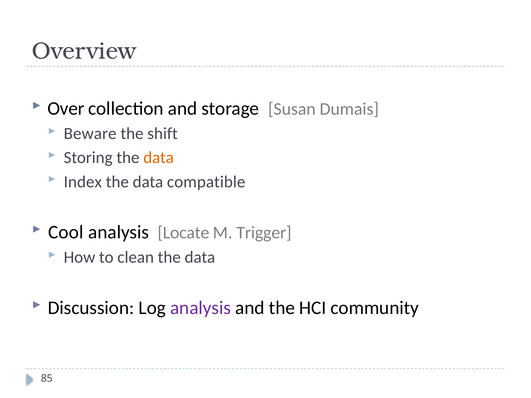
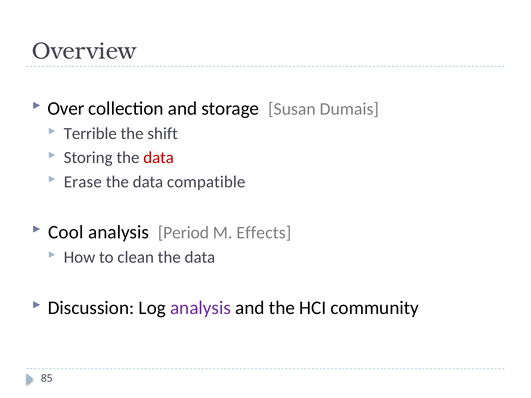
Beware: Beware -> Terrible (90, 134)
data colour: orange -> red (159, 158)
Index: Index -> Erase (83, 182)
Locate: Locate -> Period (183, 233)
Trigger: Trigger -> Effects (264, 233)
